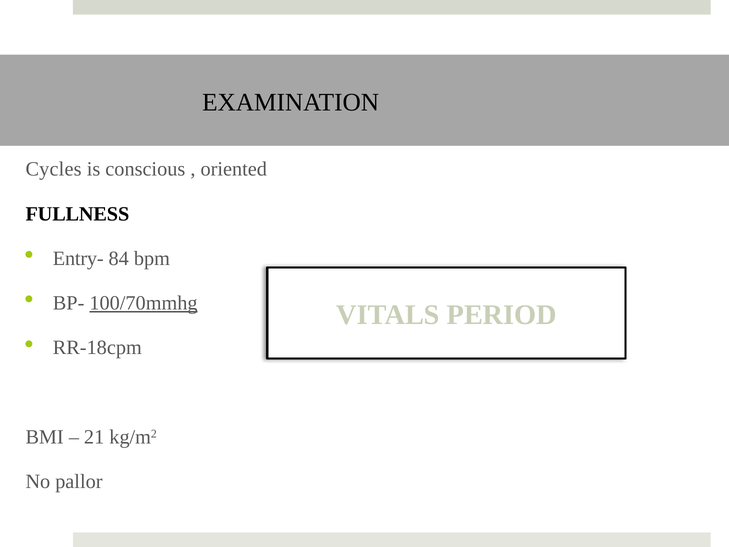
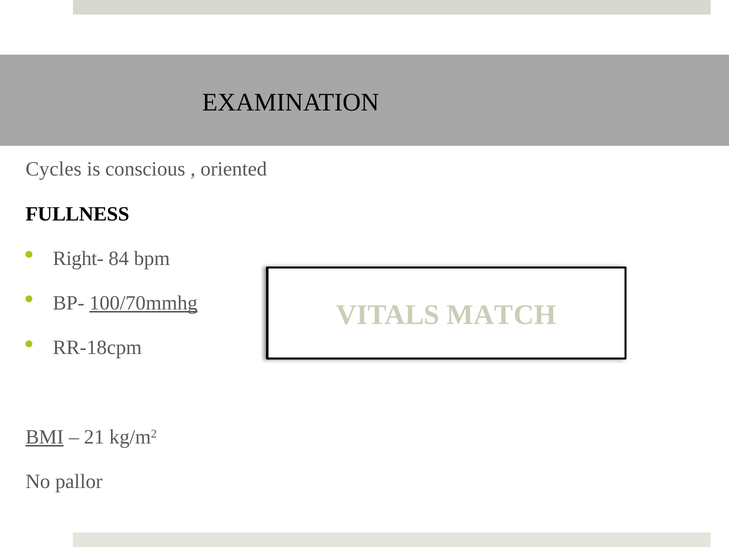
Entry-: Entry- -> Right- (78, 258)
PERIOD: PERIOD -> MATCH (502, 315)
BMI underline: none -> present (45, 437)
